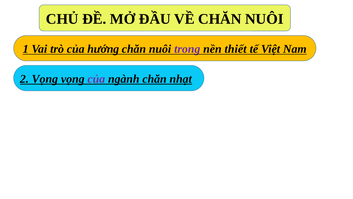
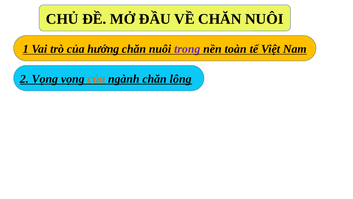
thiết: thiết -> toàn (236, 49)
của colour: purple -> orange (96, 79)
nhạt: nhạt -> lông (181, 79)
